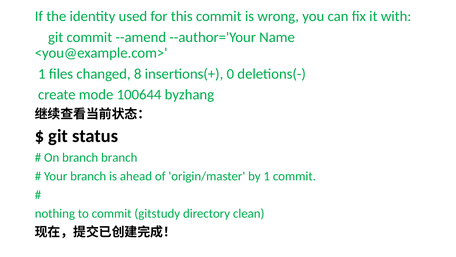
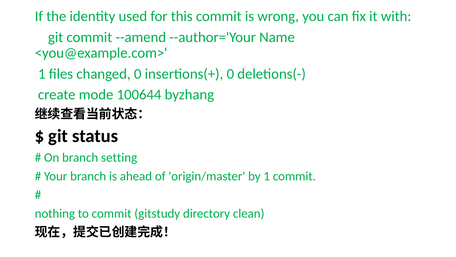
changed 8: 8 -> 0 (138, 74)
branch branch: branch -> setting (119, 157)
